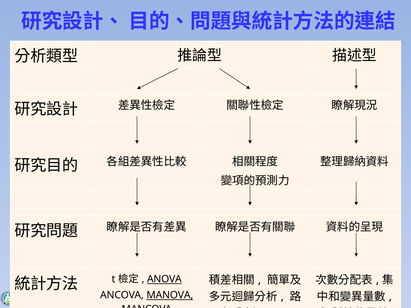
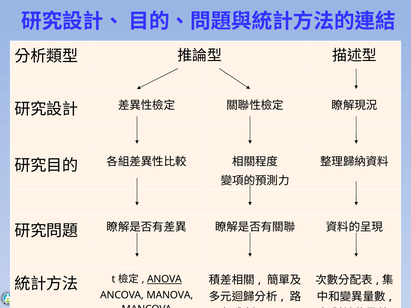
MANOVA underline: present -> none (170, 295)
